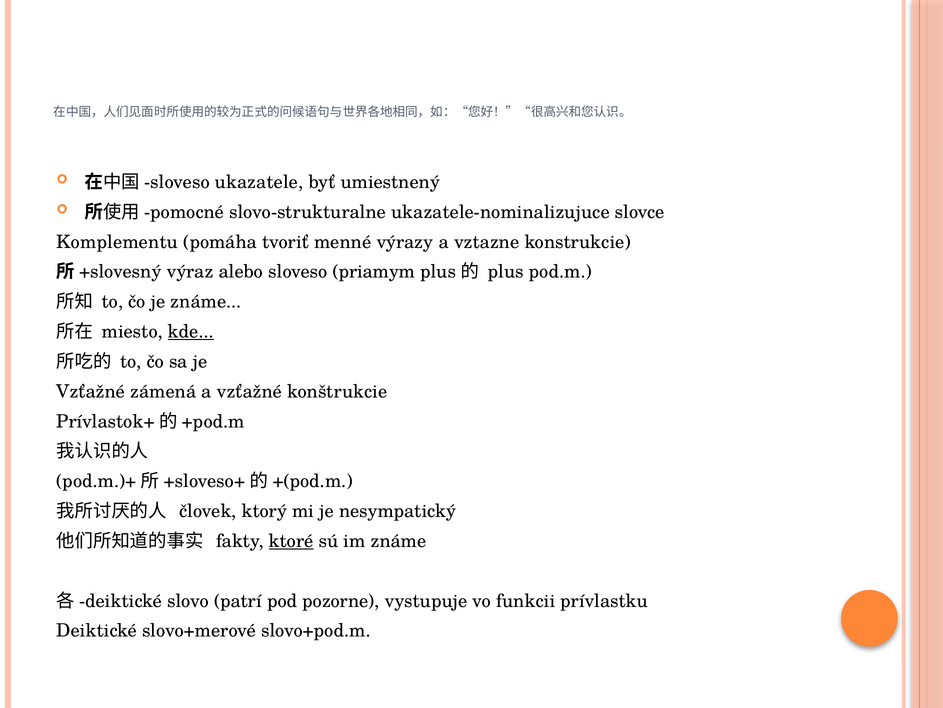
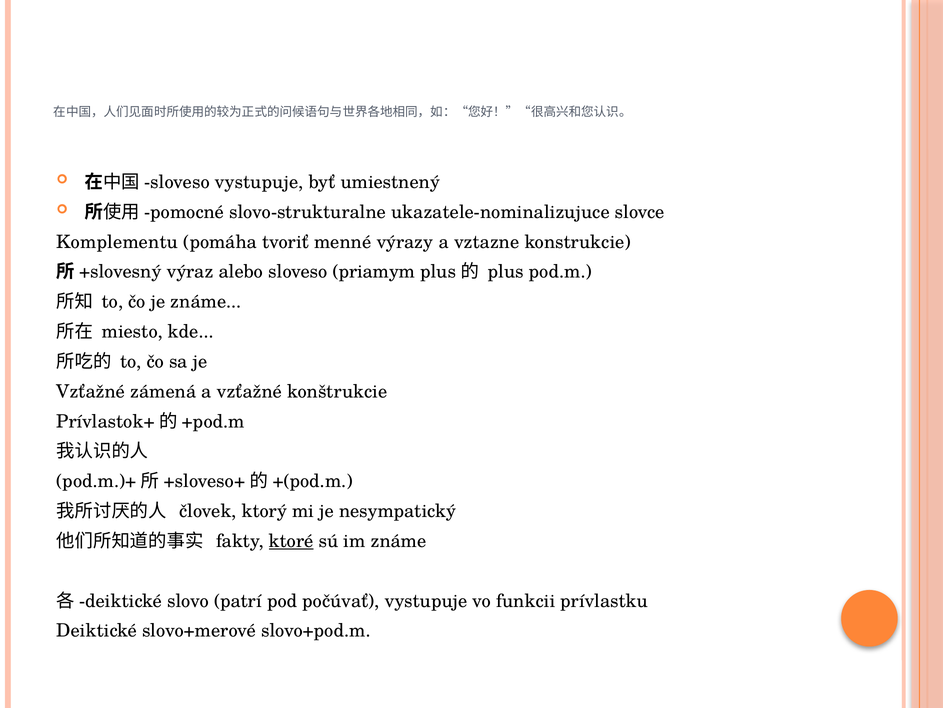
ukazatele: ukazatele -> vystupuje (259, 182)
kde underline: present -> none (191, 331)
pozorne: pozorne -> počúvať (341, 600)
